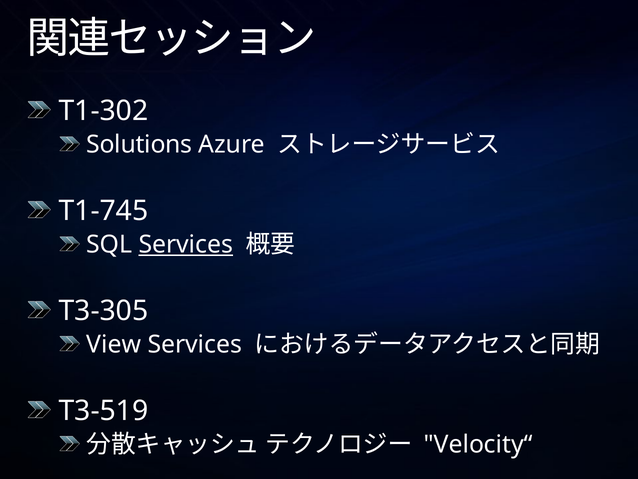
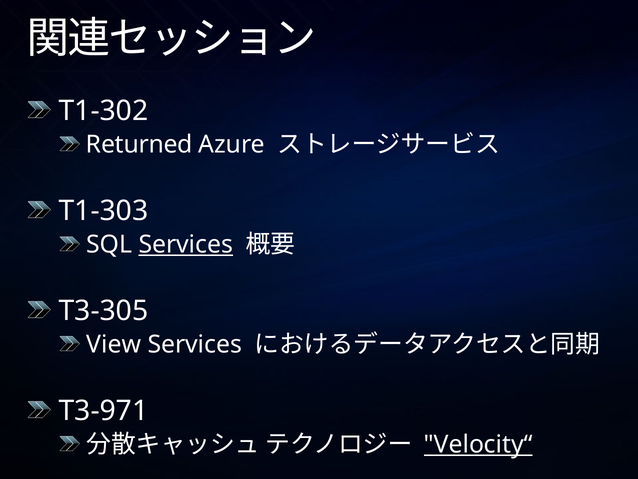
Solutions: Solutions -> Returned (139, 145)
T1-745: T1-745 -> T1-303 (104, 211)
T3-519: T3-519 -> T3-971 (104, 410)
Velocity“ underline: none -> present (478, 444)
